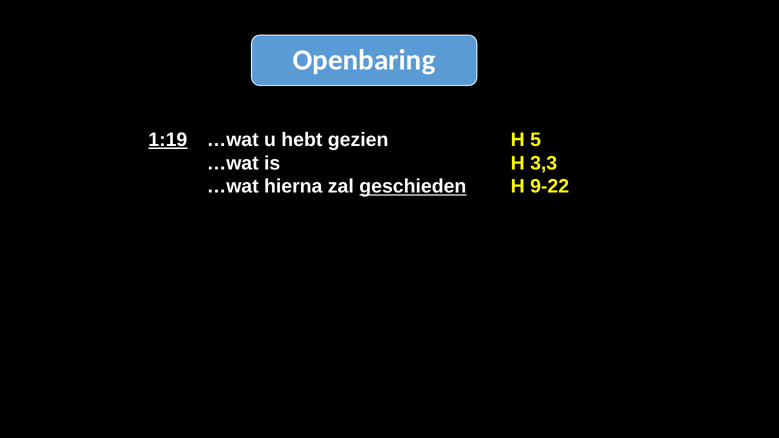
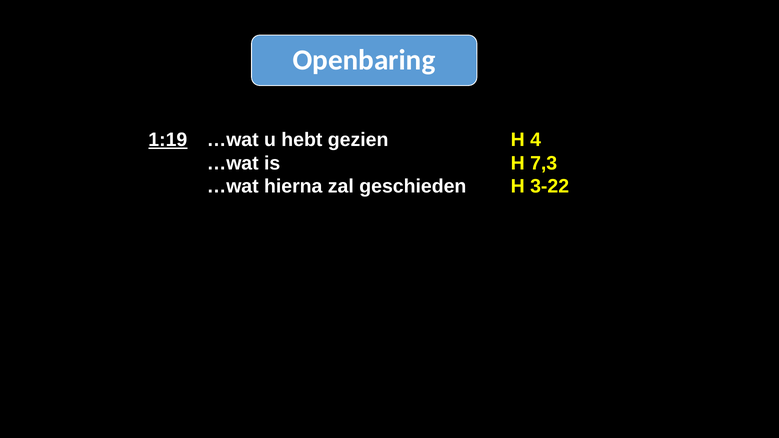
5: 5 -> 4 (536, 140)
3,3: 3,3 -> 7,3 (544, 163)
geschieden underline: present -> none (413, 187)
9-22: 9-22 -> 3-22 (550, 187)
